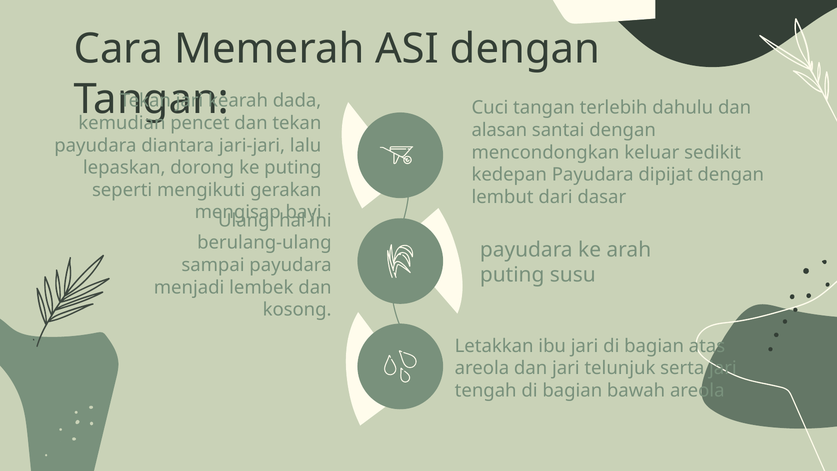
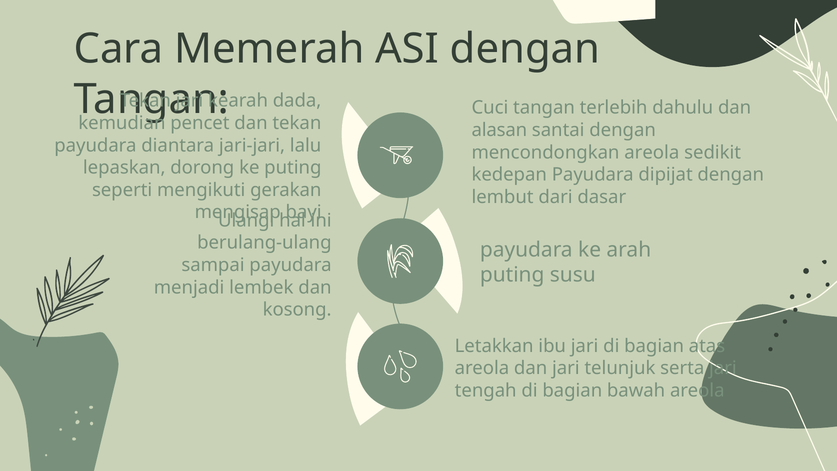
mencondongkan keluar: keluar -> areola (652, 152)
